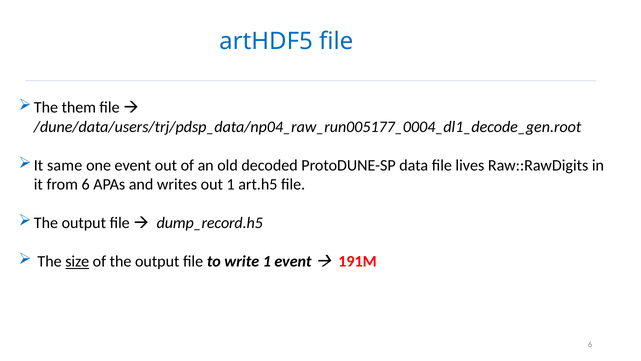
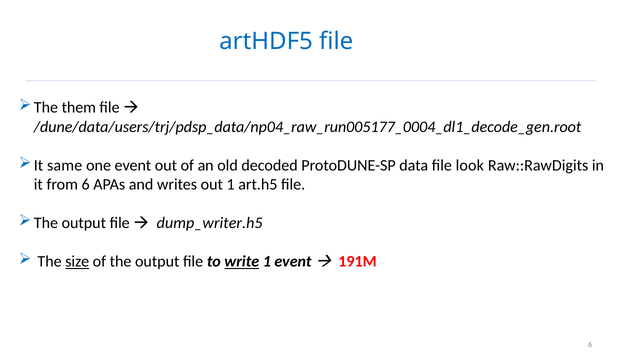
lives: lives -> look (470, 165)
dump_record.h5: dump_record.h5 -> dump_writer.h5 (210, 223)
write underline: none -> present (242, 261)
